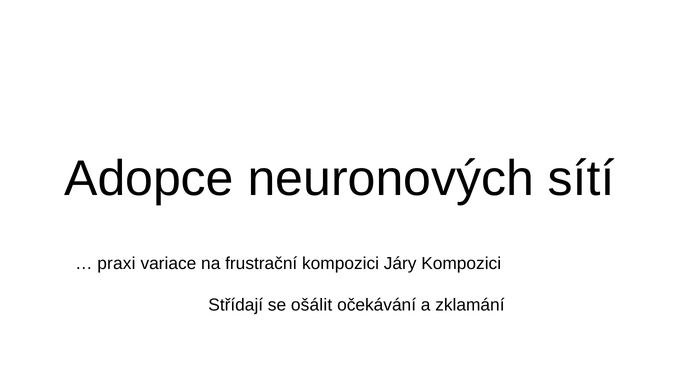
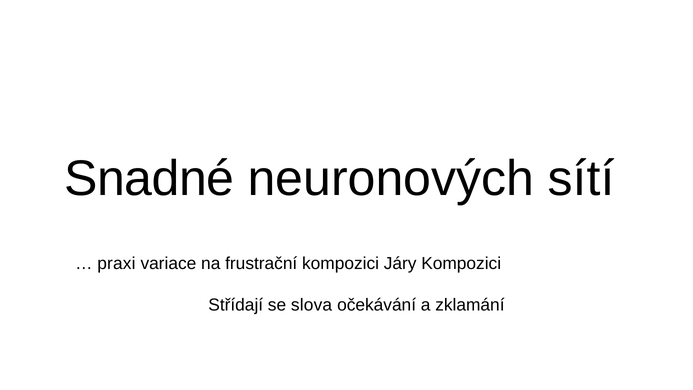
Adopce: Adopce -> Snadné (149, 179)
ošálit: ošálit -> slova (312, 305)
